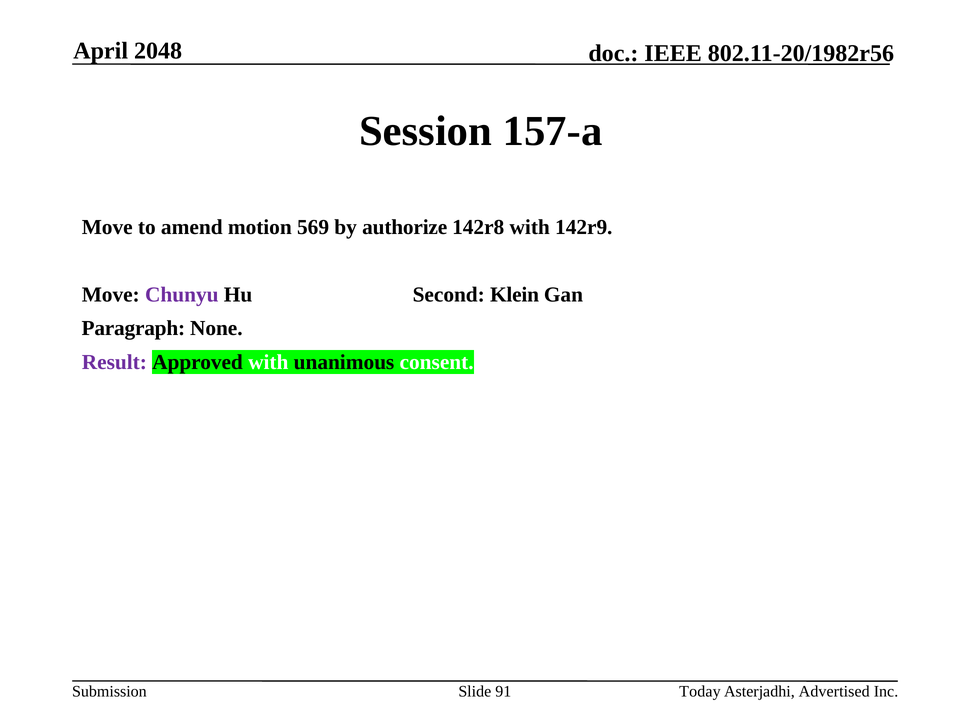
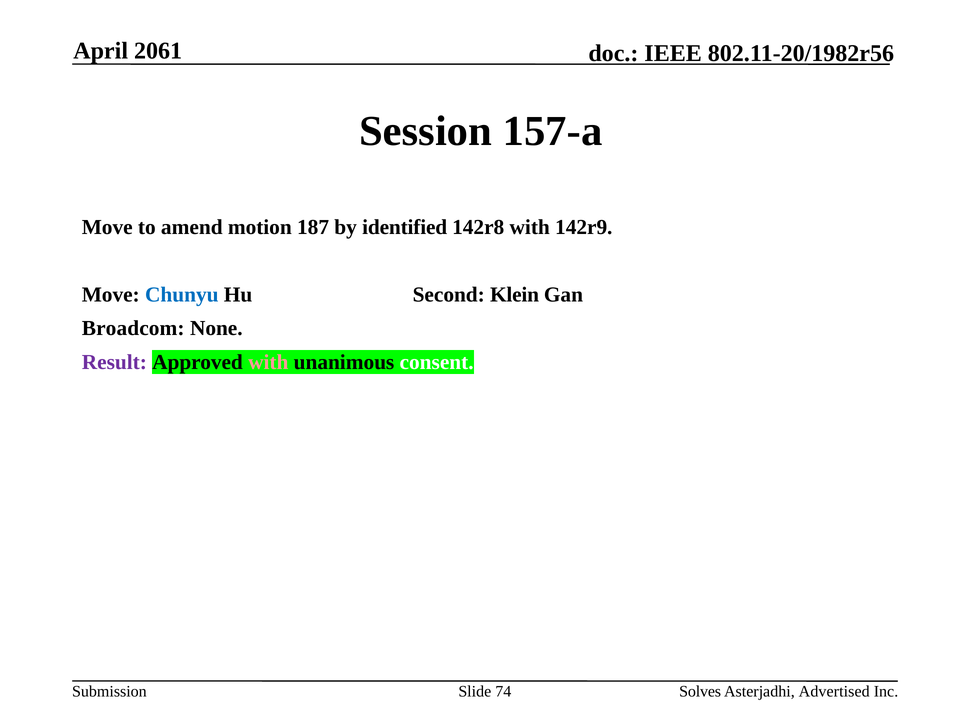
2048: 2048 -> 2061 (158, 51)
569: 569 -> 187 (313, 228)
authorize: authorize -> identified (405, 228)
Chunyu colour: purple -> blue (182, 295)
Paragraph: Paragraph -> Broadcom (133, 329)
with colour: white -> pink (268, 362)
91: 91 -> 74 (503, 692)
Today: Today -> Solves (700, 692)
